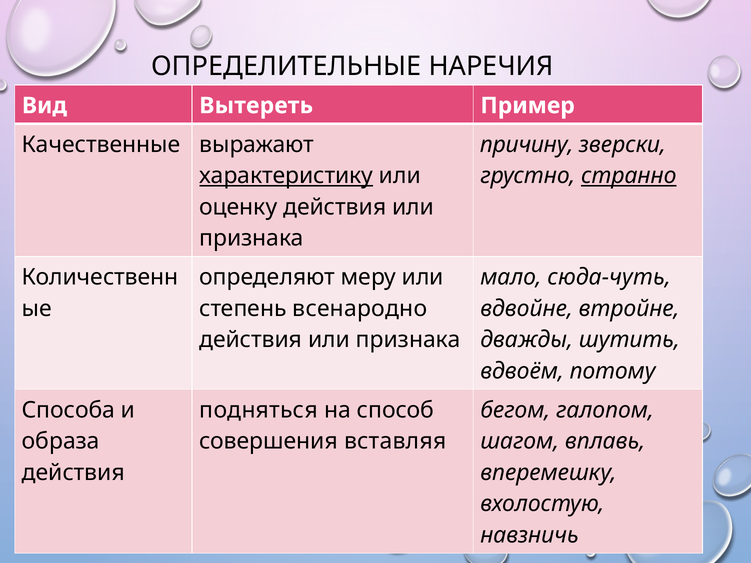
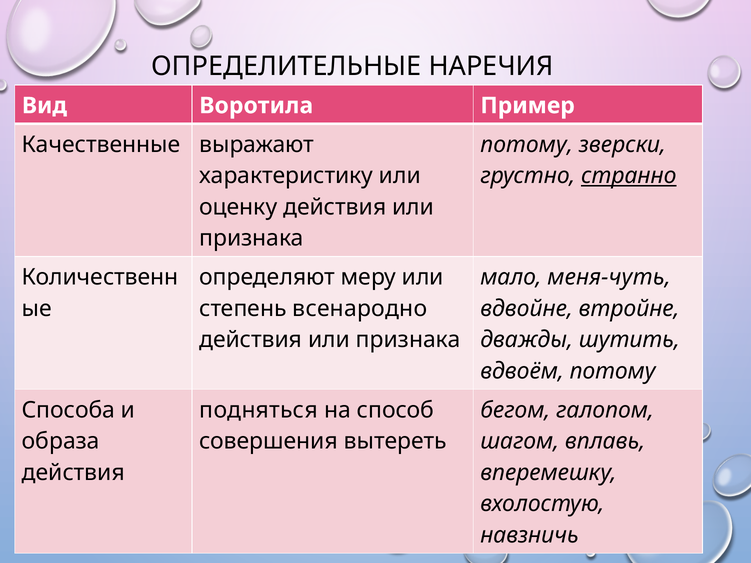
Вытереть: Вытереть -> Воротила (256, 106)
причину: причину -> потому (527, 145)
характеристику underline: present -> none (286, 176)
сюда-чуть: сюда-чуть -> меня-чуть (609, 277)
вставляя: вставляя -> вытереть (395, 441)
